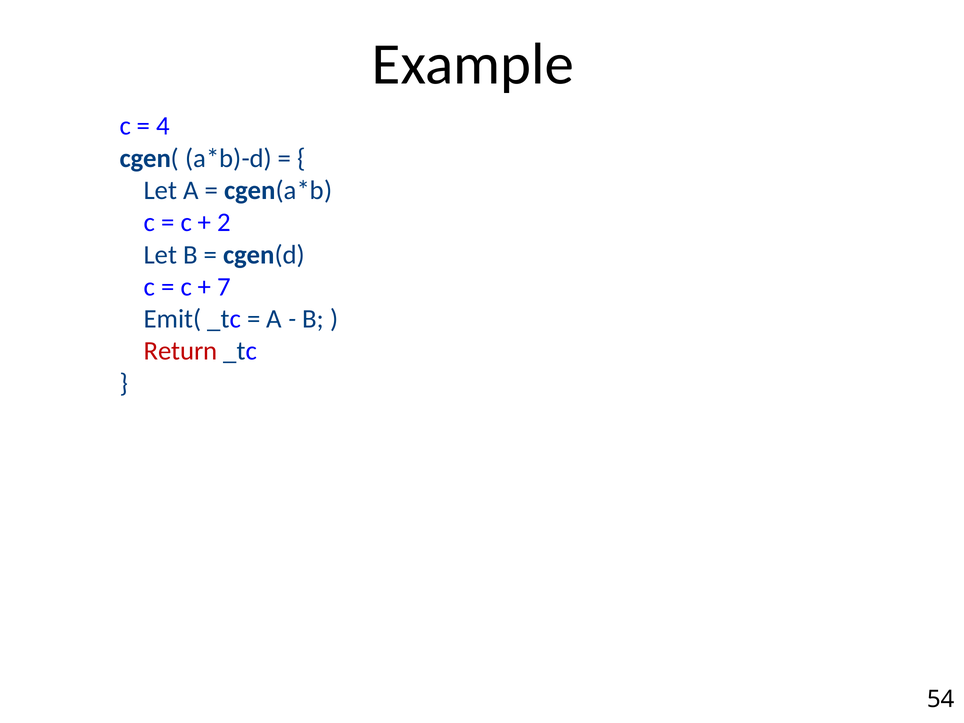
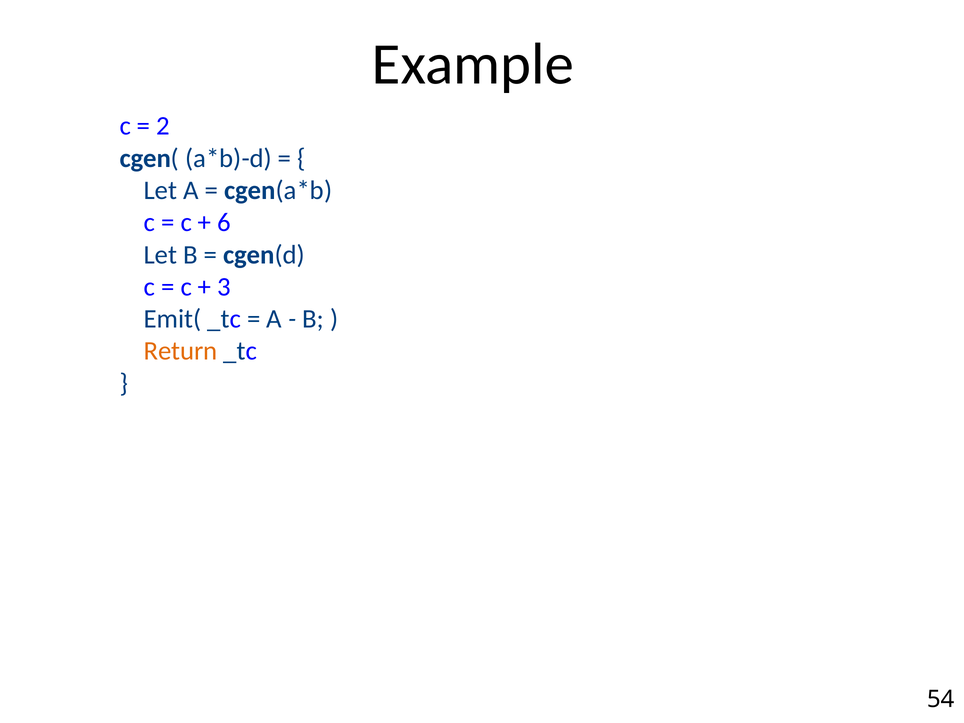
4: 4 -> 2 (163, 126)
2: 2 -> 6 (224, 223)
7: 7 -> 3 (224, 287)
Return colour: red -> orange (181, 351)
